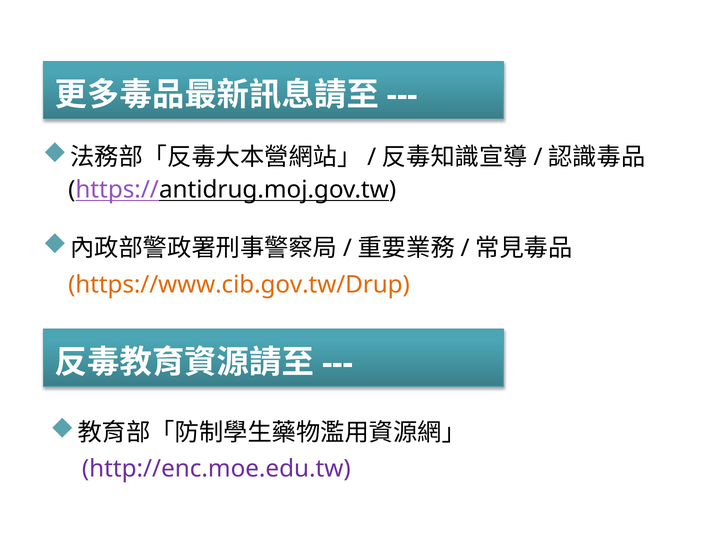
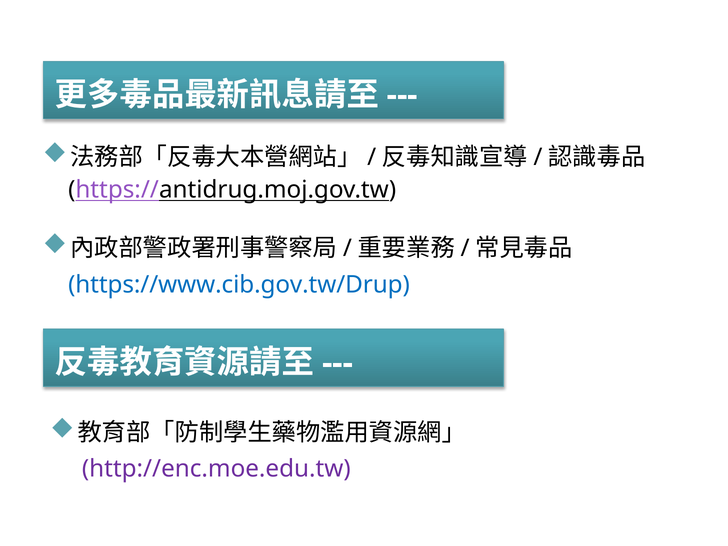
https://www.cib.gov.tw/Drup colour: orange -> blue (239, 285)
